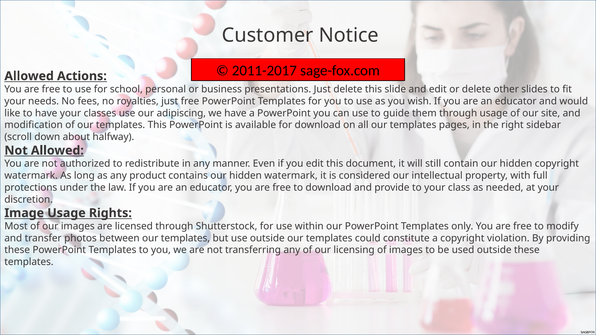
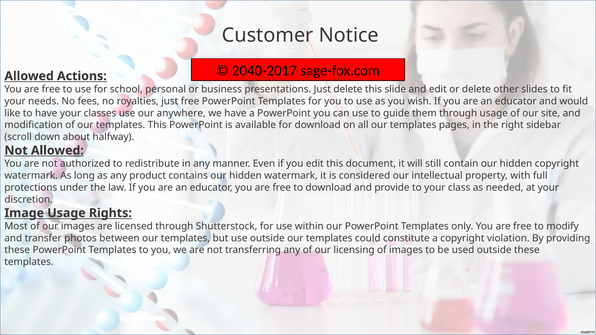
2011-2017: 2011-2017 -> 2040-2017 (264, 71)
adipiscing: adipiscing -> anywhere (181, 113)
